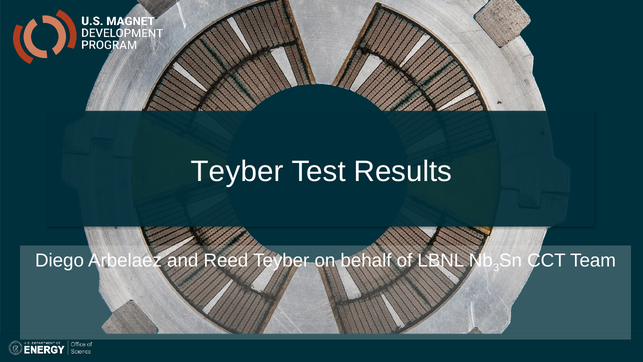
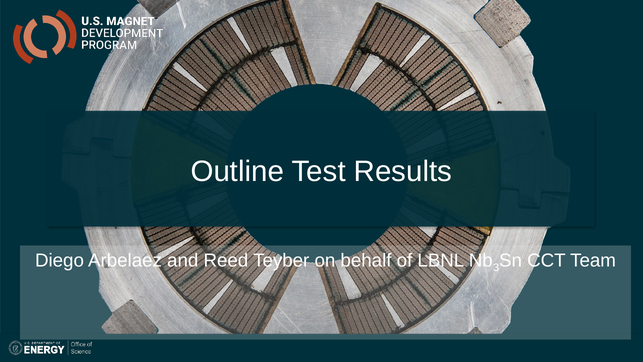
Teyber: Teyber -> Outline (237, 171)
